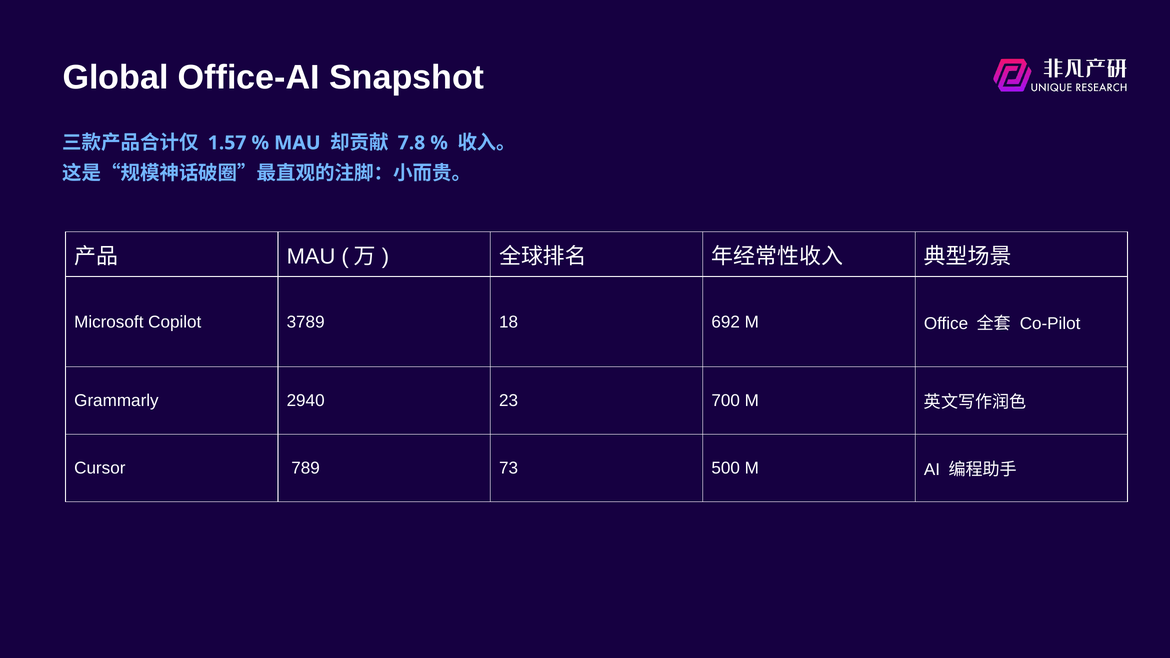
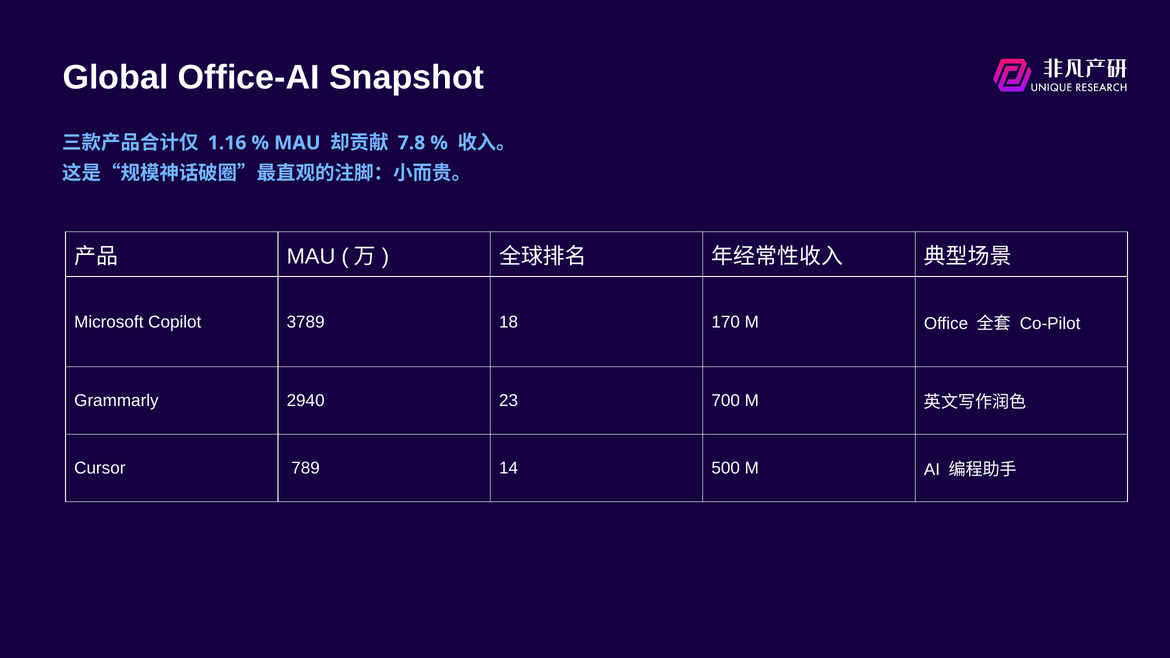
1.57: 1.57 -> 1.16 (227, 143)
692: 692 -> 170 (726, 322)
73: 73 -> 14 (509, 468)
